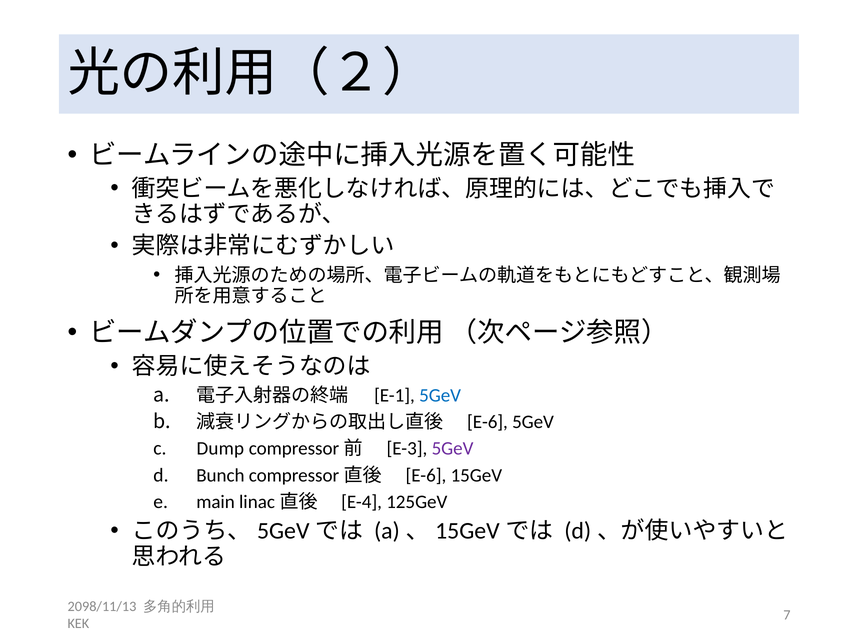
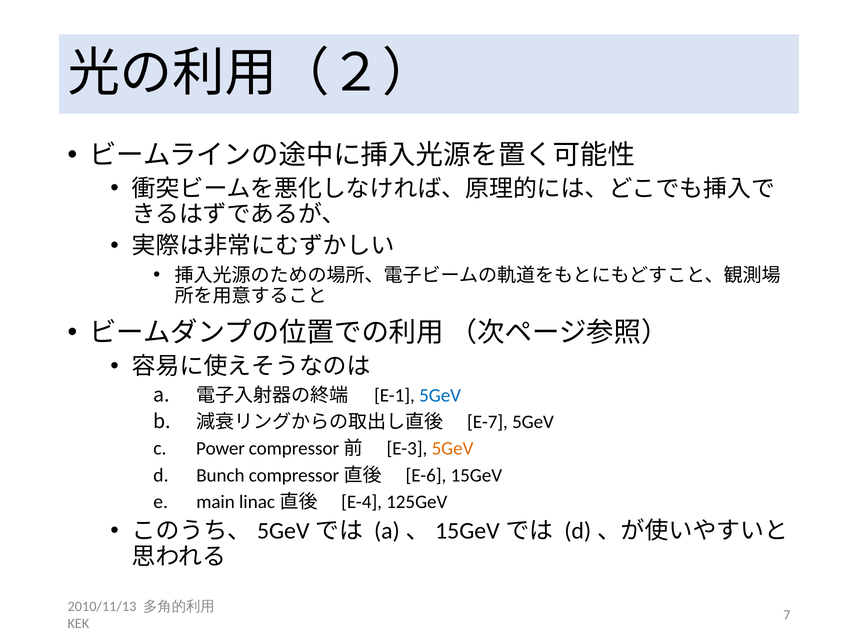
E-6: E-6 -> E-7 (487, 422)
Dump: Dump -> Power (221, 448)
5GeV colour: purple -> orange (453, 448)
2098/11/13: 2098/11/13 -> 2010/11/13 (102, 606)
